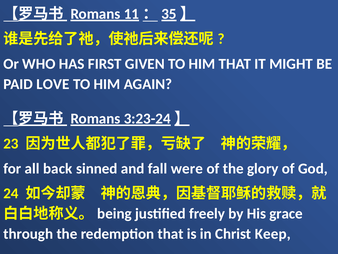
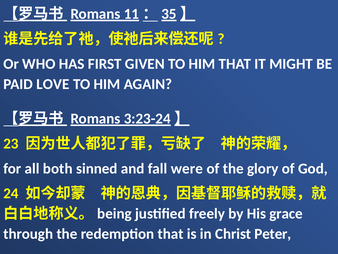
back: back -> both (58, 168)
Keep: Keep -> Peter (273, 234)
